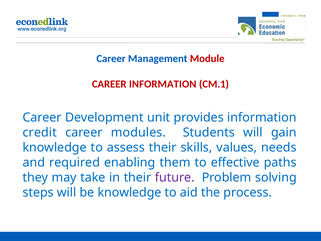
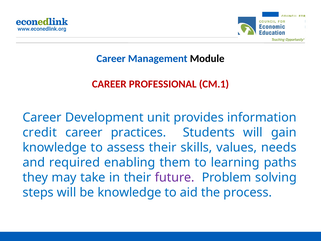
Module colour: red -> black (207, 58)
CAREER INFORMATION: INFORMATION -> PROFESSIONAL (163, 84)
modules: modules -> practices (139, 132)
effective: effective -> learning (235, 162)
